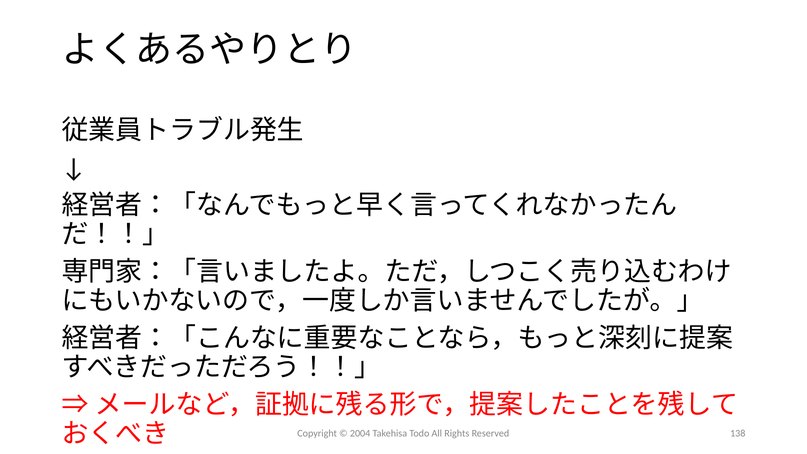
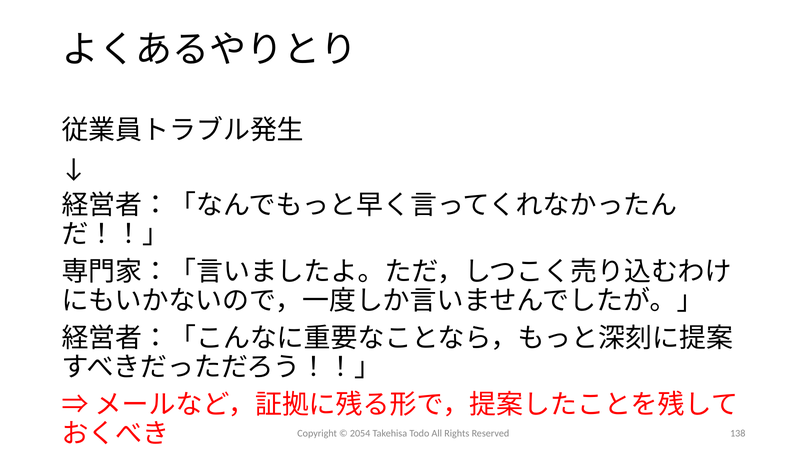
2004: 2004 -> 2054 (360, 433)
